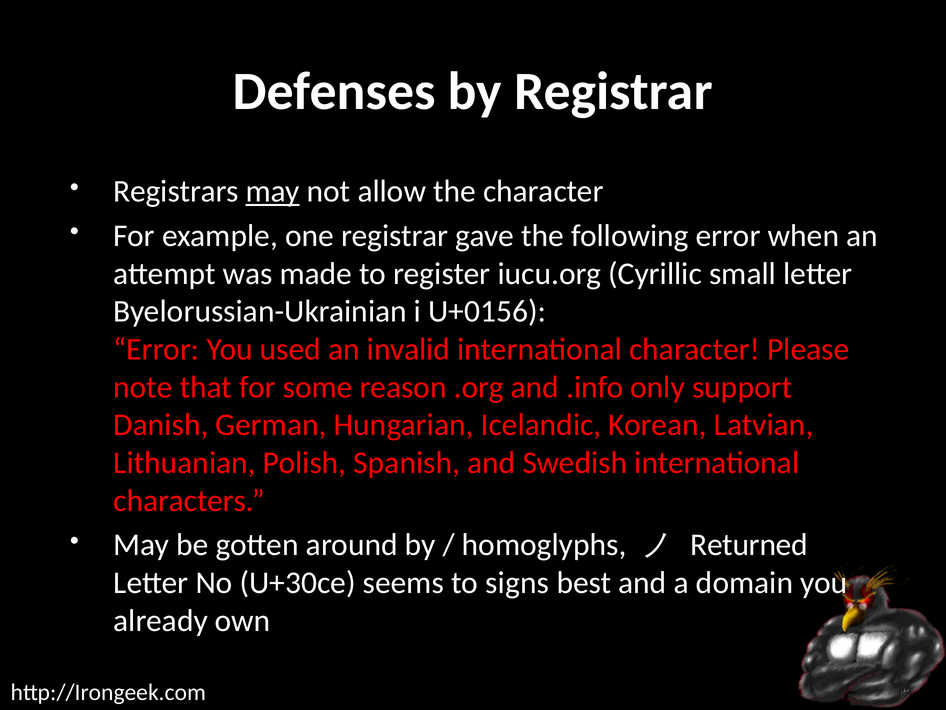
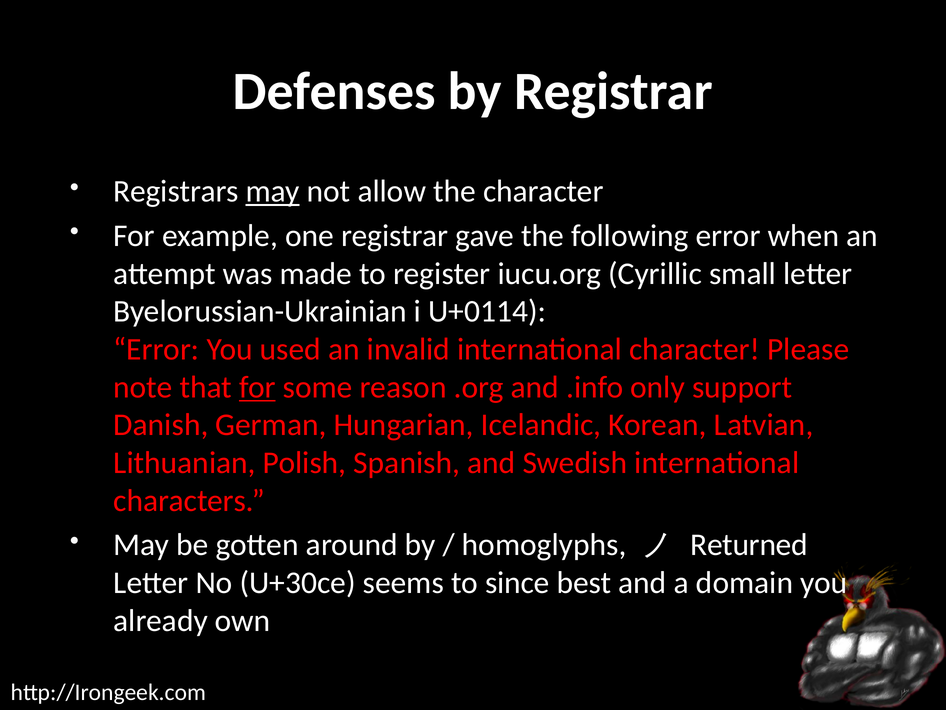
U+0156: U+0156 -> U+0114 (487, 311)
for underline: none -> present (257, 387)
signs: signs -> since (517, 582)
